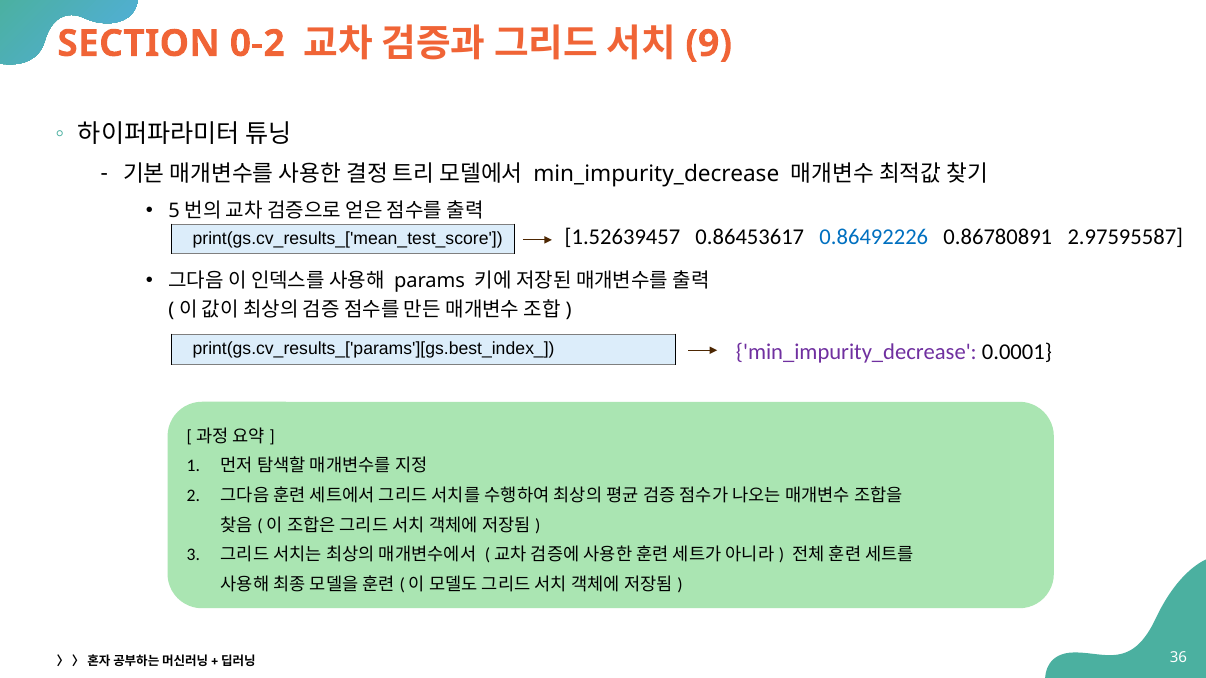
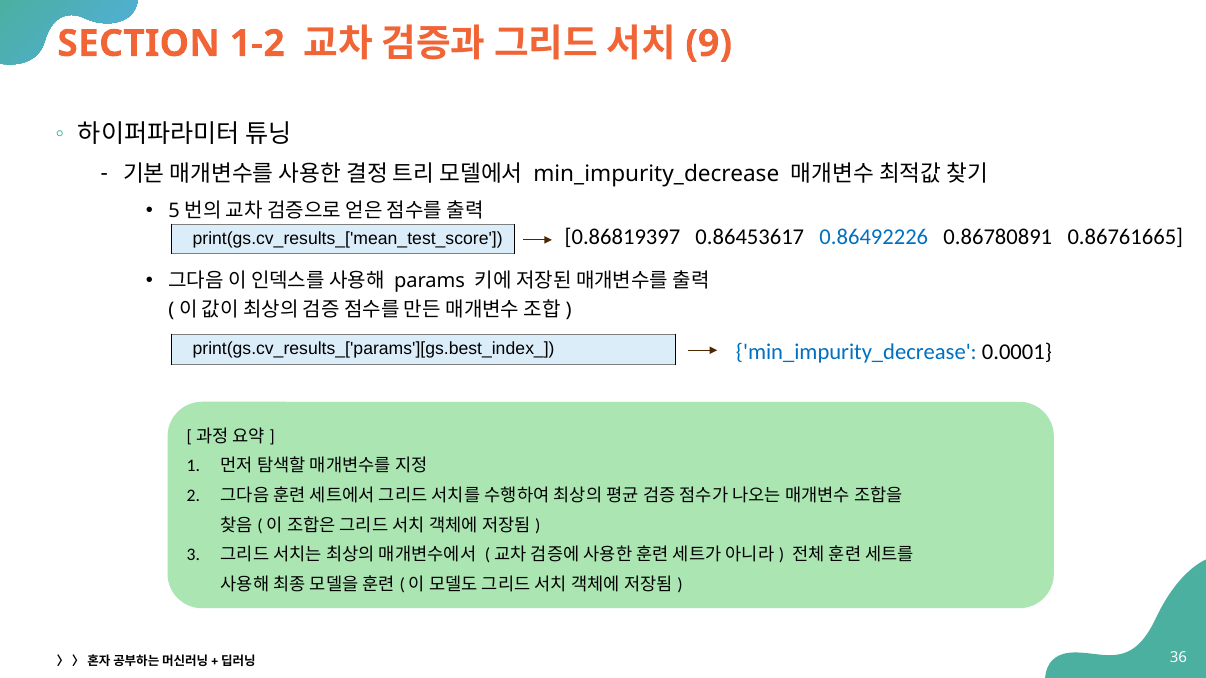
0-2: 0-2 -> 1-2 (257, 44)
1.52639457: 1.52639457 -> 0.86819397 (622, 238)
2.97595587: 2.97595587 -> 0.86761665 (1125, 238)
min_impurity_decrease colour: purple -> blue (856, 352)
